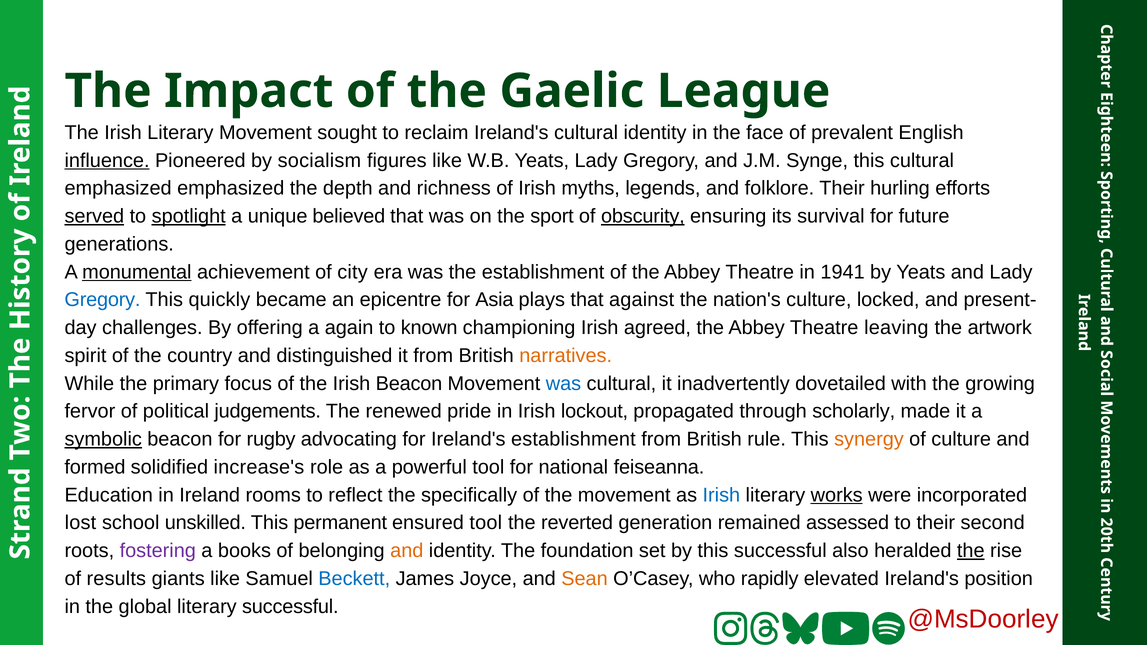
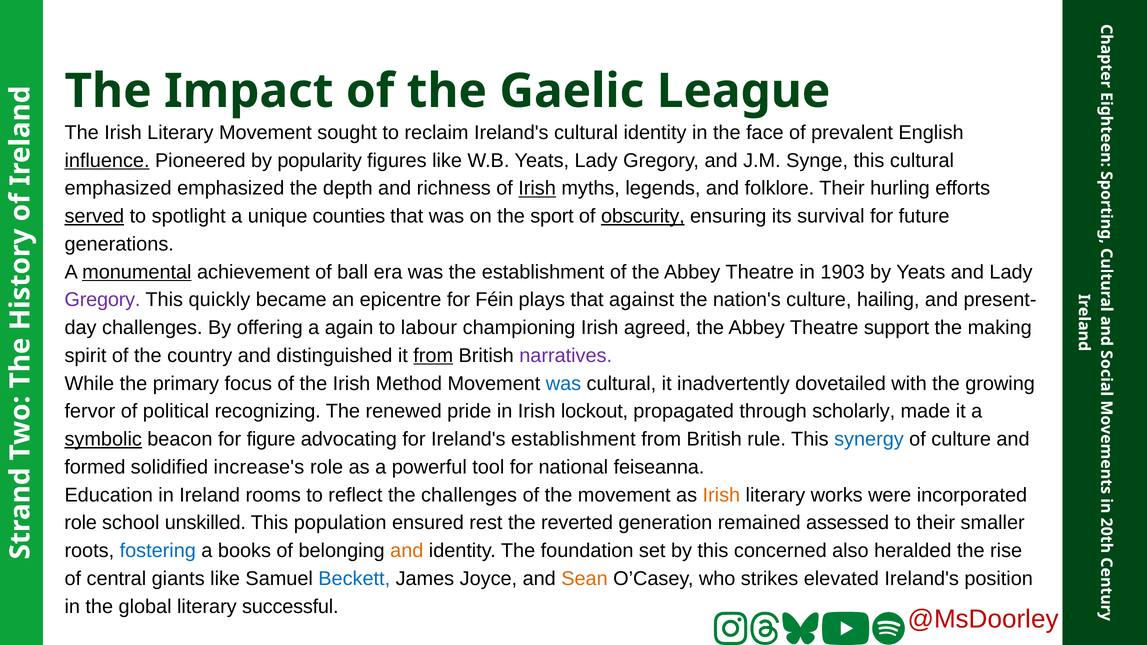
socialism: socialism -> popularity (320, 160)
Irish underline: none -> present (537, 188)
spotlight underline: present -> none (189, 216)
believed: believed -> counties (349, 216)
city: city -> ball (353, 272)
1941: 1941 -> 1903 (843, 272)
Gregory colour: blue -> purple (102, 300)
Asia: Asia -> Féin (494, 300)
locked: locked -> hailing (888, 300)
known: known -> labour (429, 328)
leaving: leaving -> support (897, 328)
artwork: artwork -> making (1000, 328)
from underline: none -> present (433, 356)
narratives colour: orange -> purple (566, 356)
Irish Beacon: Beacon -> Method (409, 384)
judgements: judgements -> recognizing (268, 411)
rugby: rugby -> figure (271, 439)
synergy colour: orange -> blue (869, 439)
the specifically: specifically -> challenges (469, 495)
Irish colour: blue -> orange (721, 495)
works underline: present -> none (837, 495)
lost: lost -> role (81, 523)
permanent: permanent -> population (340, 523)
ensured tool: tool -> rest (486, 523)
second: second -> smaller (993, 523)
fostering colour: purple -> blue (158, 551)
this successful: successful -> concerned (780, 551)
the underline: present -> none (971, 551)
results: results -> central (116, 579)
rapidly: rapidly -> strikes (770, 579)
